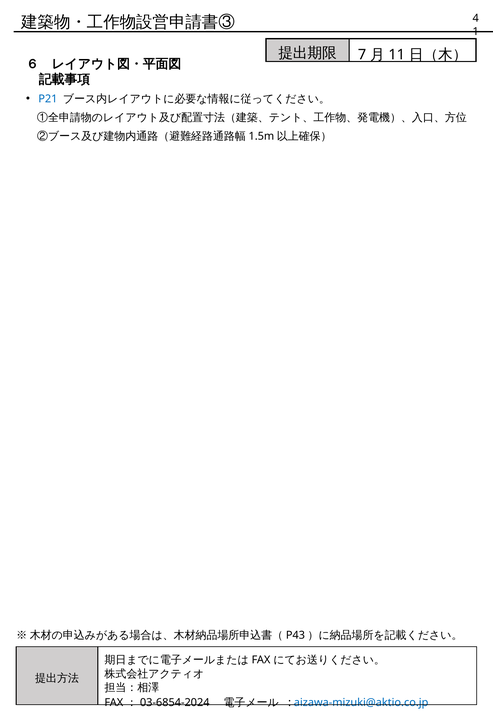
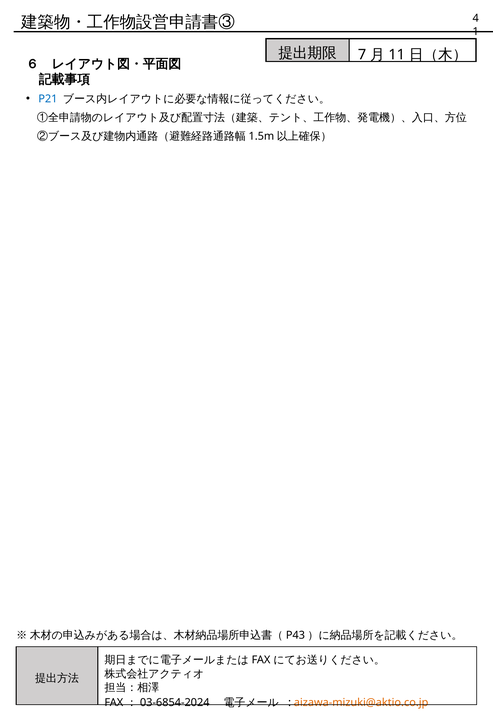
aizawa-mizuki@aktio.co.jp colour: blue -> orange (361, 702)
